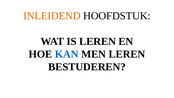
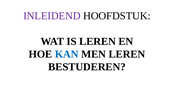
INLEIDEND colour: orange -> purple (52, 16)
